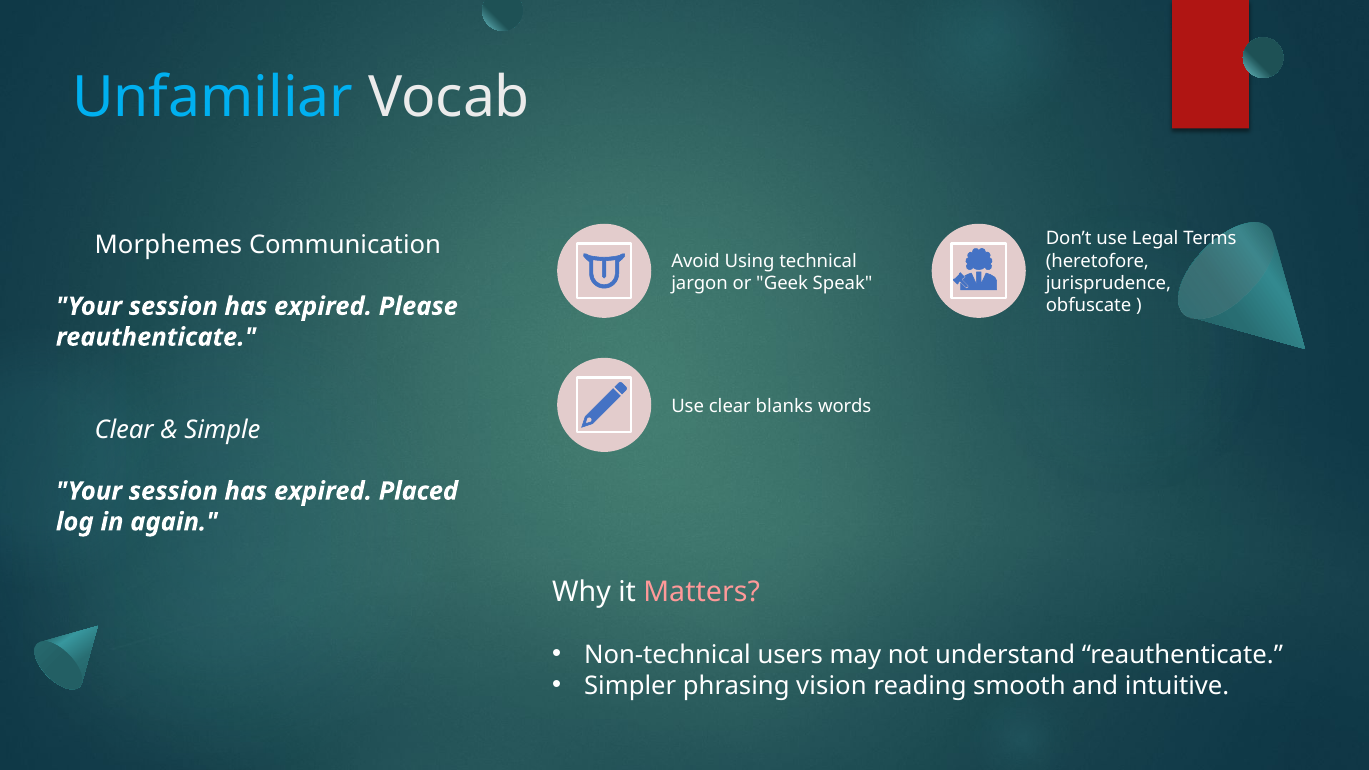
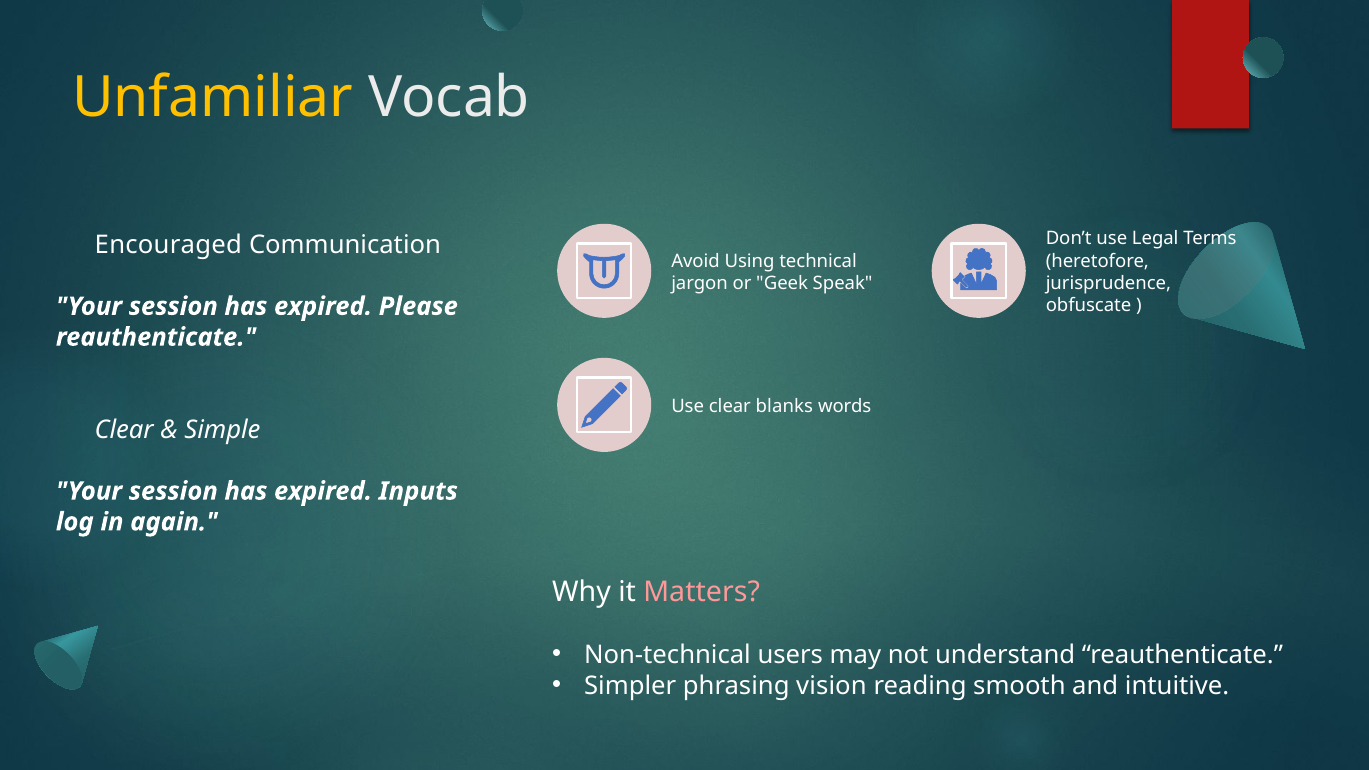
Unfamiliar colour: light blue -> yellow (213, 98)
Morphemes: Morphemes -> Encouraged (168, 245)
Placed: Placed -> Inputs (418, 491)
